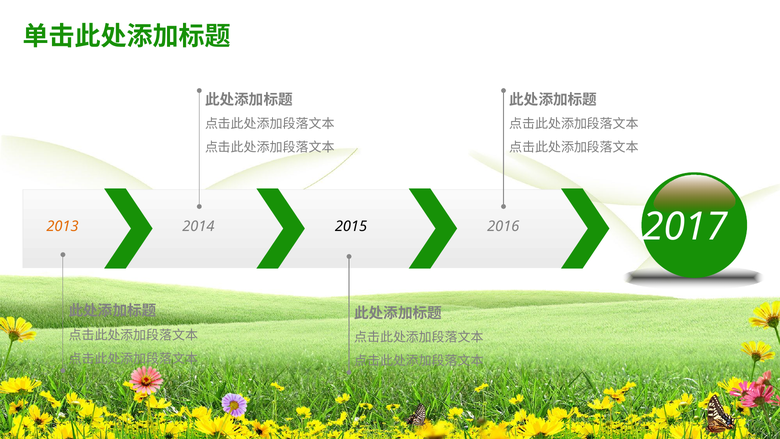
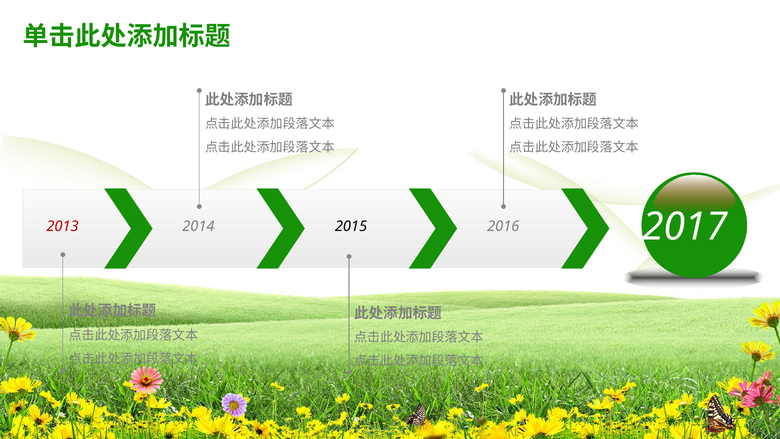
2013 colour: orange -> red (63, 226)
